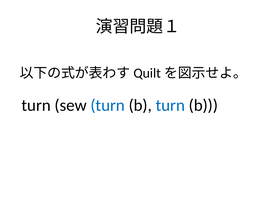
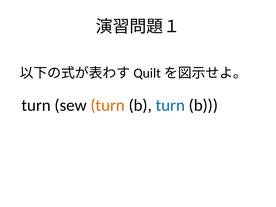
turn colour: blue -> orange (108, 105)
